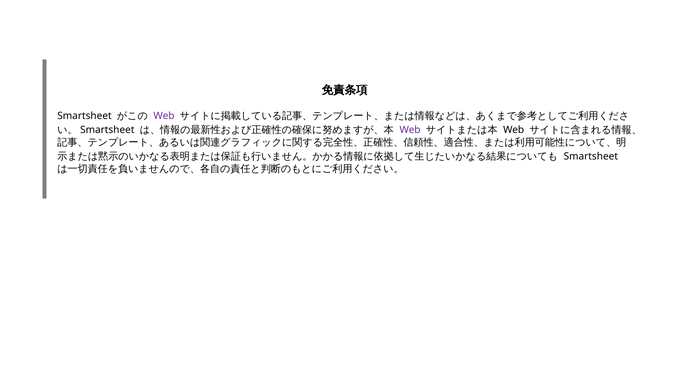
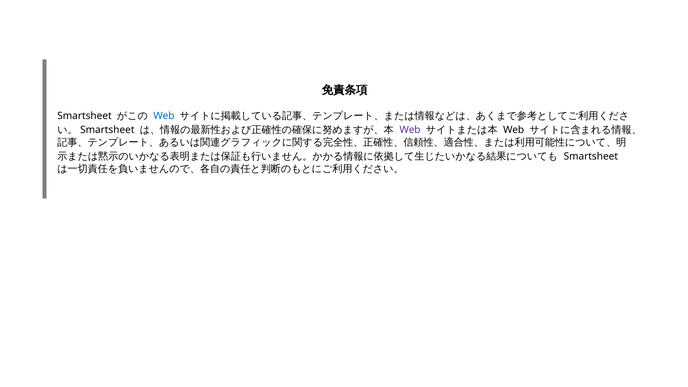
Web colour: purple -> blue (164, 116)
